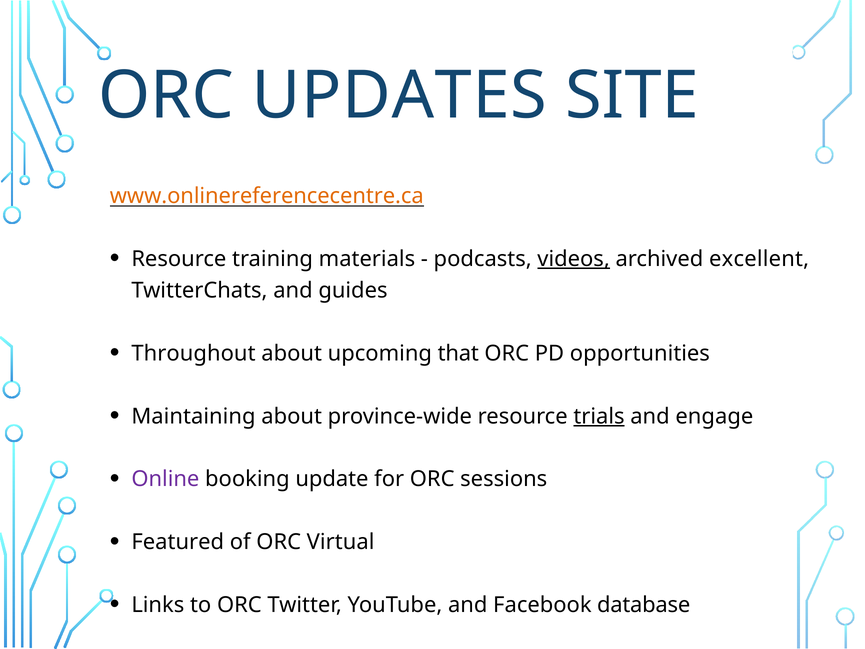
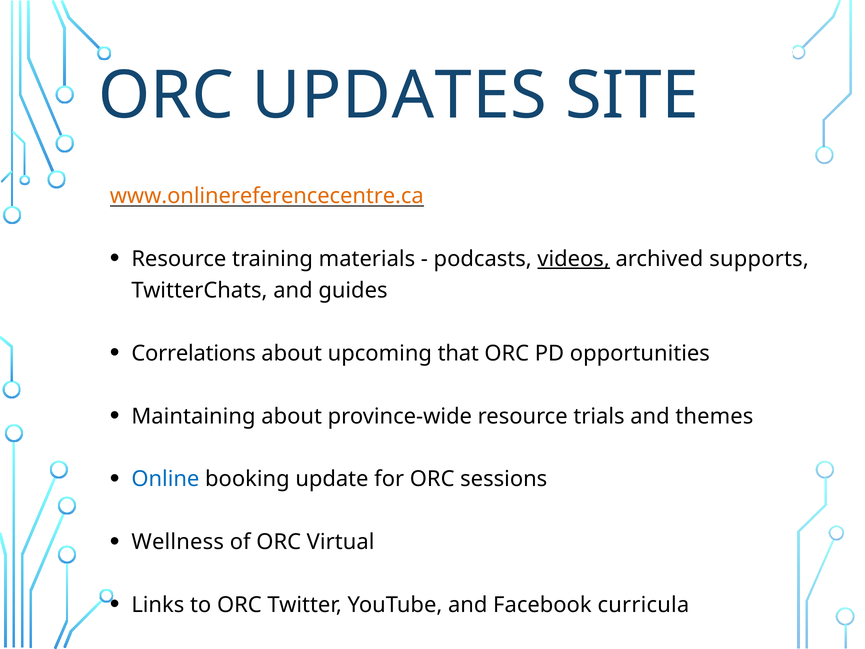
excellent: excellent -> supports (759, 259)
Throughout: Throughout -> Correlations (194, 353)
trials underline: present -> none (599, 416)
engage: engage -> themes (714, 416)
Online colour: purple -> blue (165, 479)
Featured: Featured -> Wellness (178, 542)
database: database -> curricula (643, 605)
